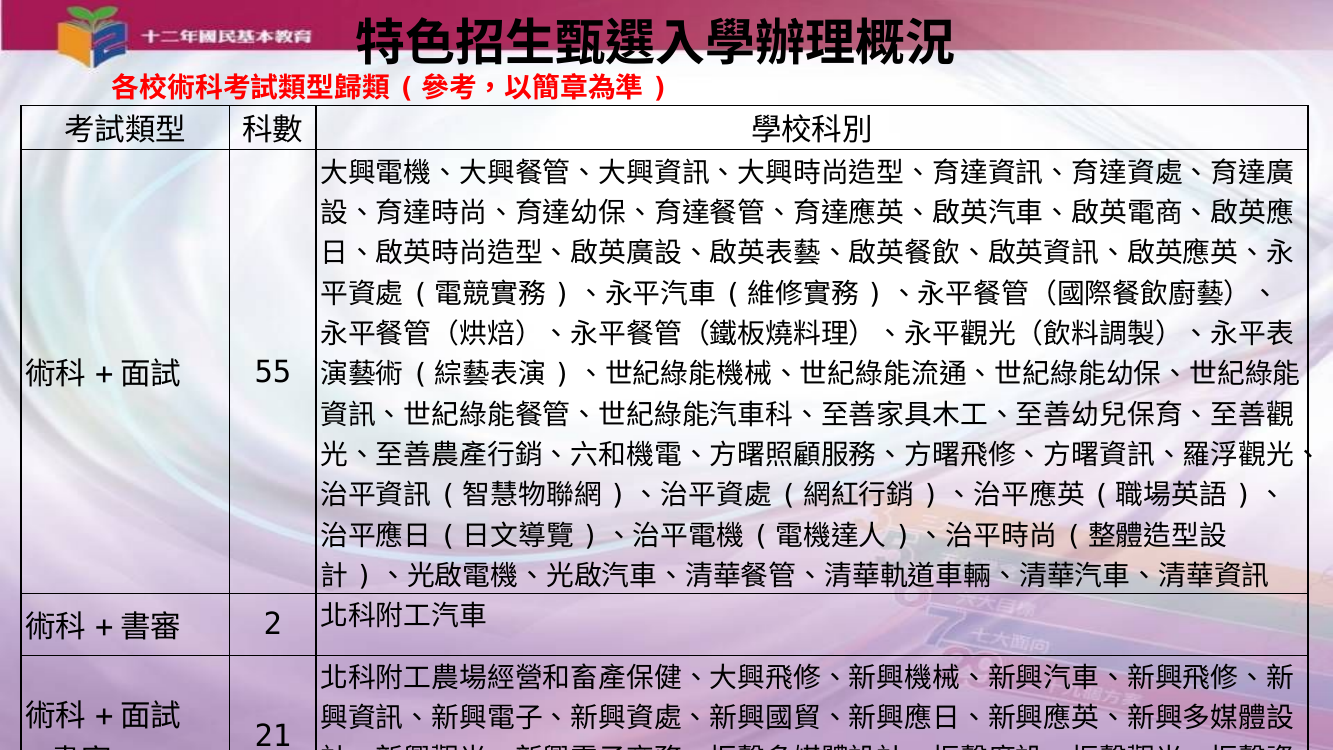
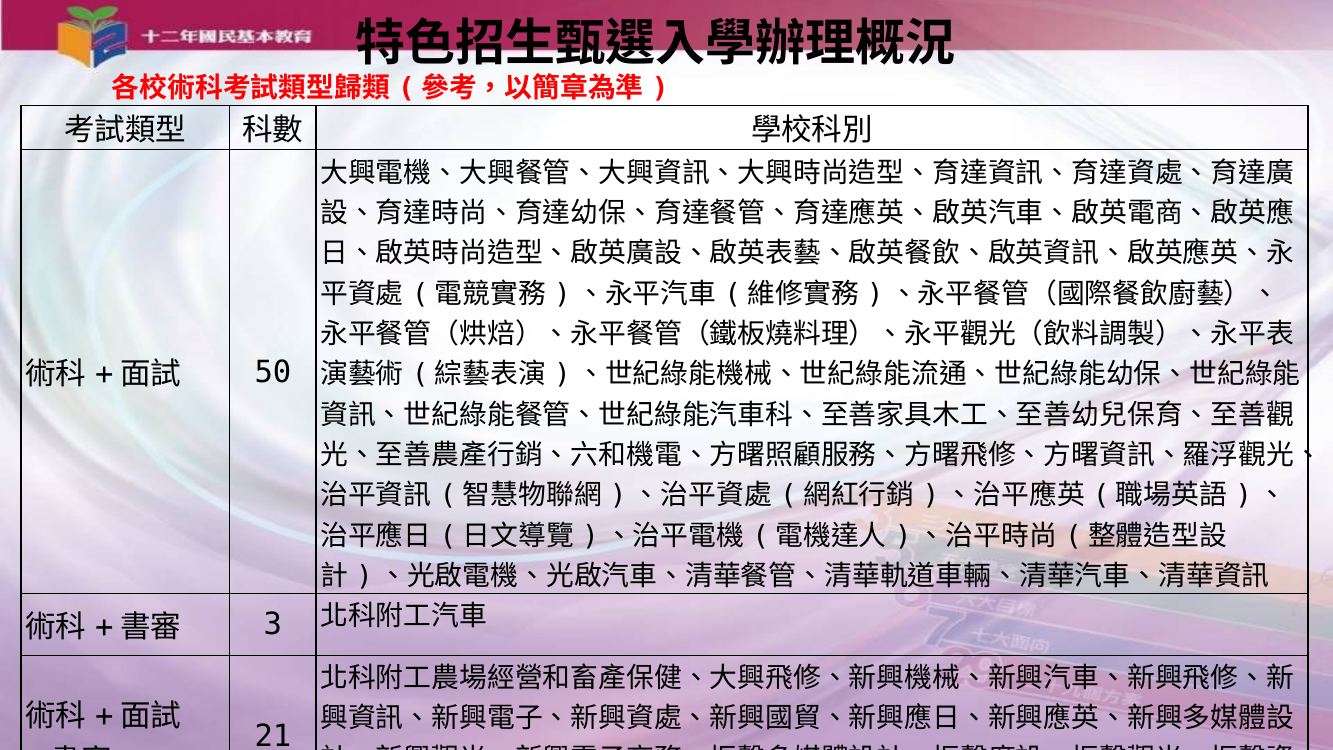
55: 55 -> 50 (273, 372)
2: 2 -> 3 (273, 625)
